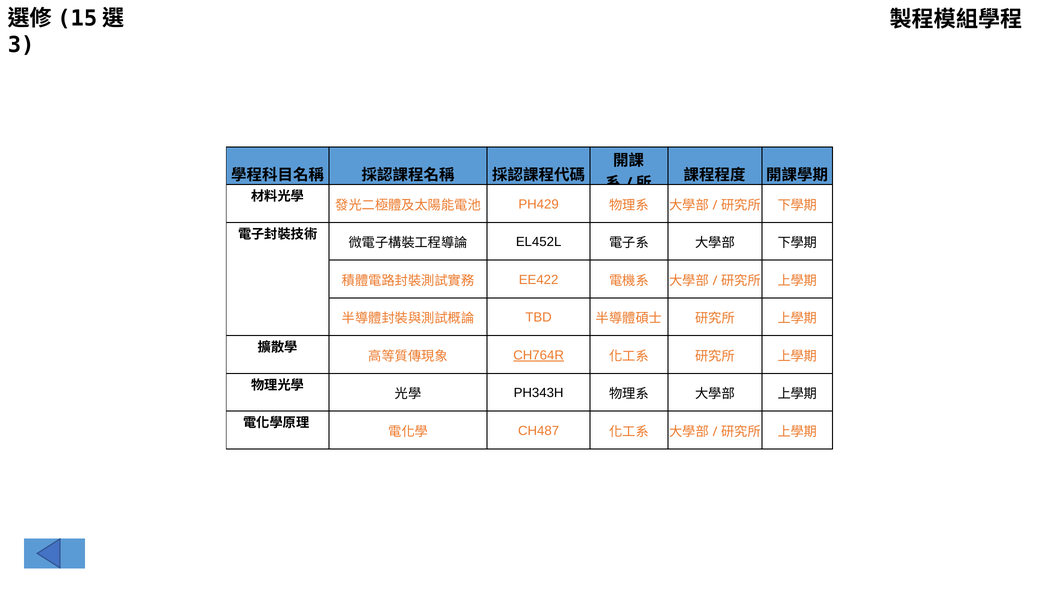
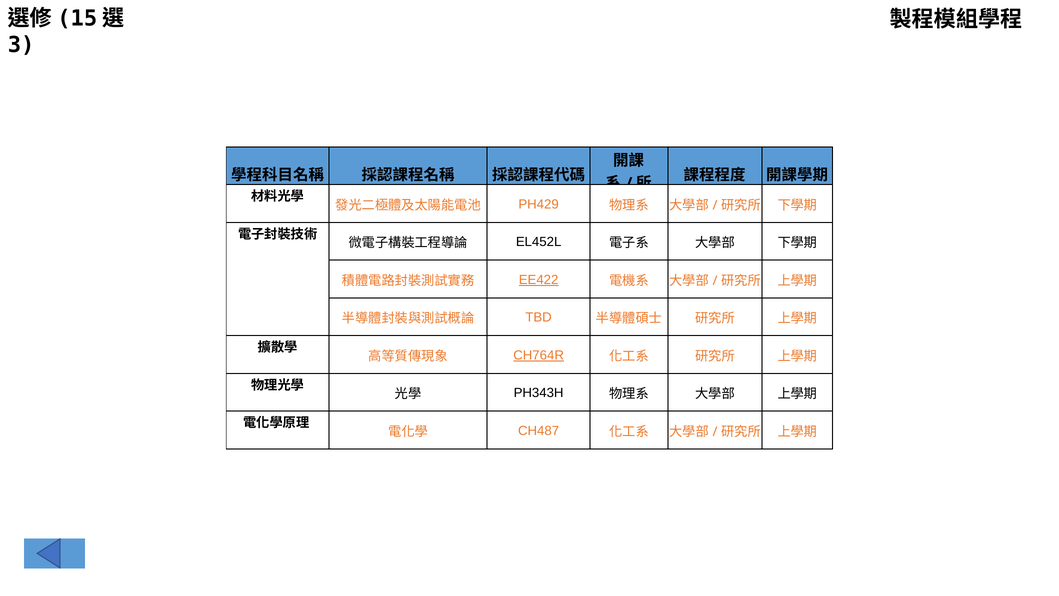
EE422 underline: none -> present (539, 280)
